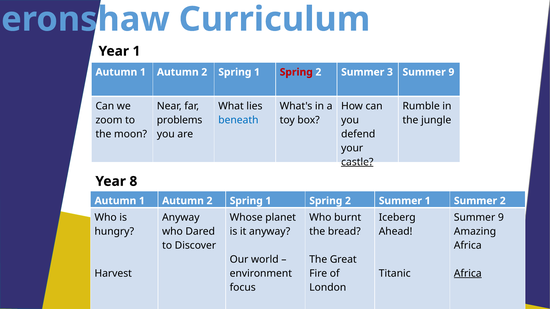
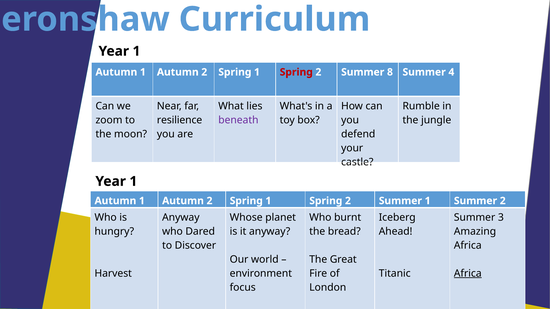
3: 3 -> 8 (390, 72)
9: 9 -> 4 (451, 72)
problems: problems -> resilience (180, 120)
beneath colour: blue -> purple (238, 120)
castle underline: present -> none (357, 162)
8: 8 -> 1 (133, 182)
9: 9 -> 3 (501, 218)
